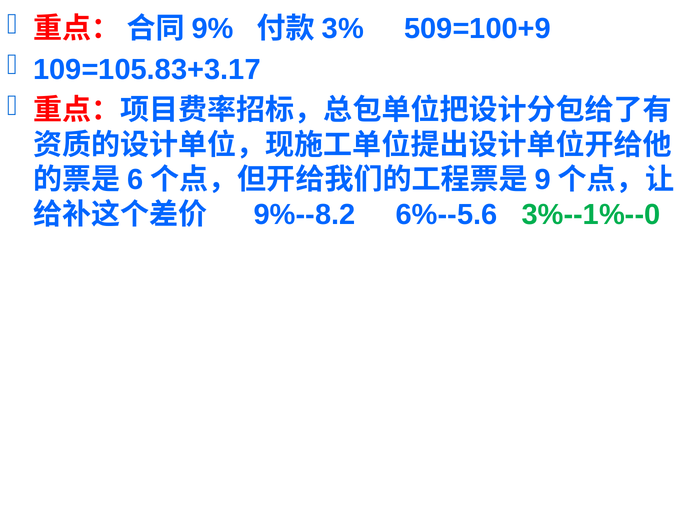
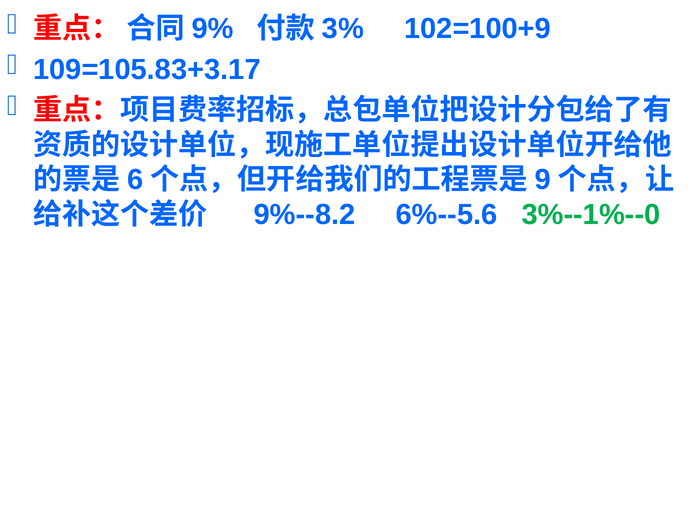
509=100+9: 509=100+9 -> 102=100+9 (478, 29)
